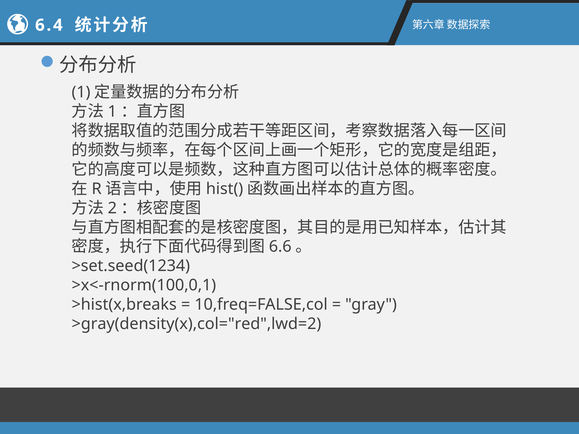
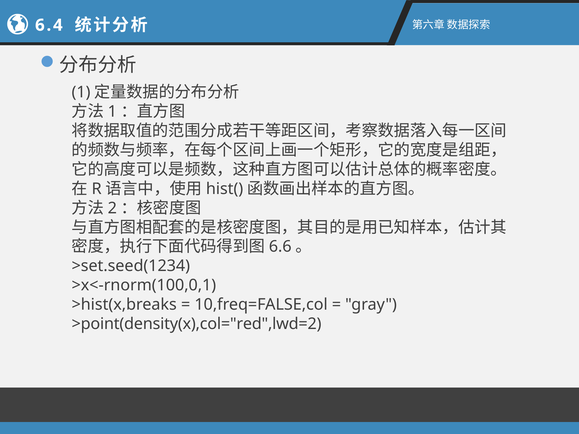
>gray(density(x),col="red",lwd=2: >gray(density(x),col="red",lwd=2 -> >point(density(x),col="red",lwd=2 (197, 324)
